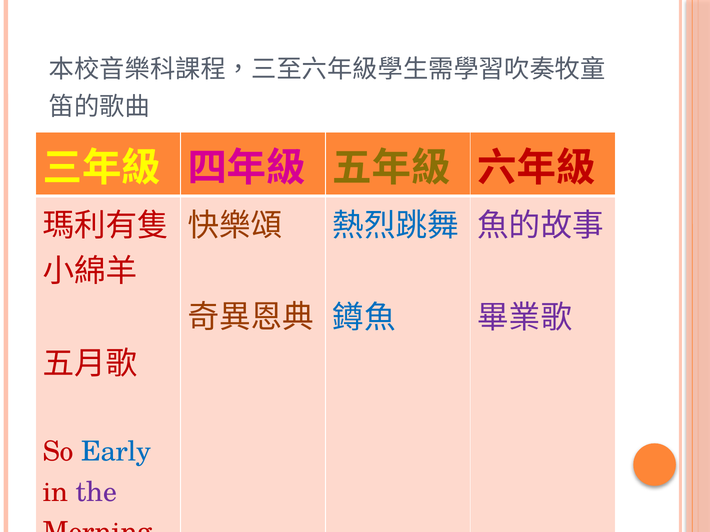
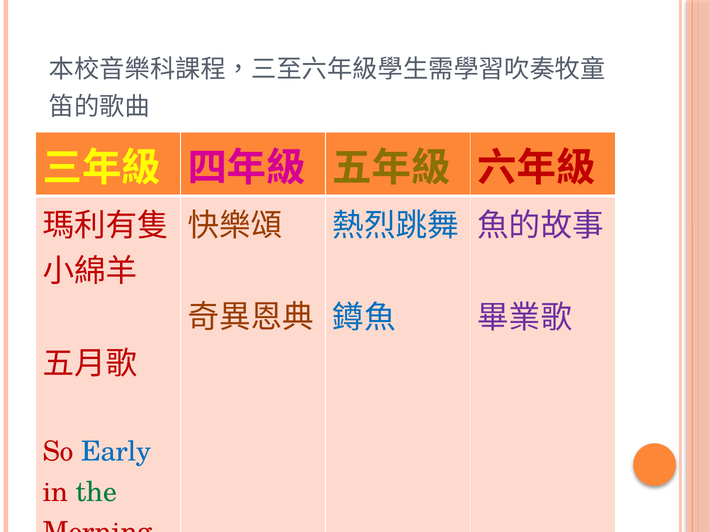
the colour: purple -> green (96, 492)
